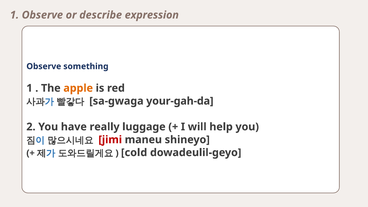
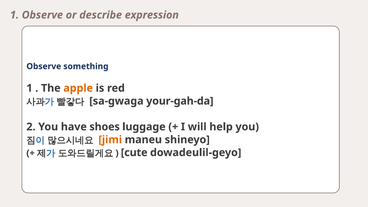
really: really -> shoes (105, 127)
jimi colour: red -> orange (110, 140)
cold: cold -> cute (134, 153)
